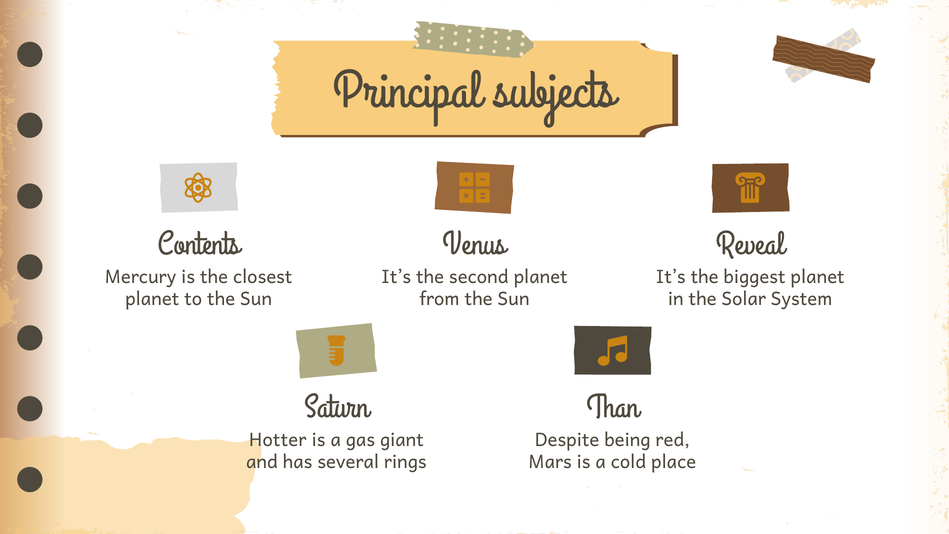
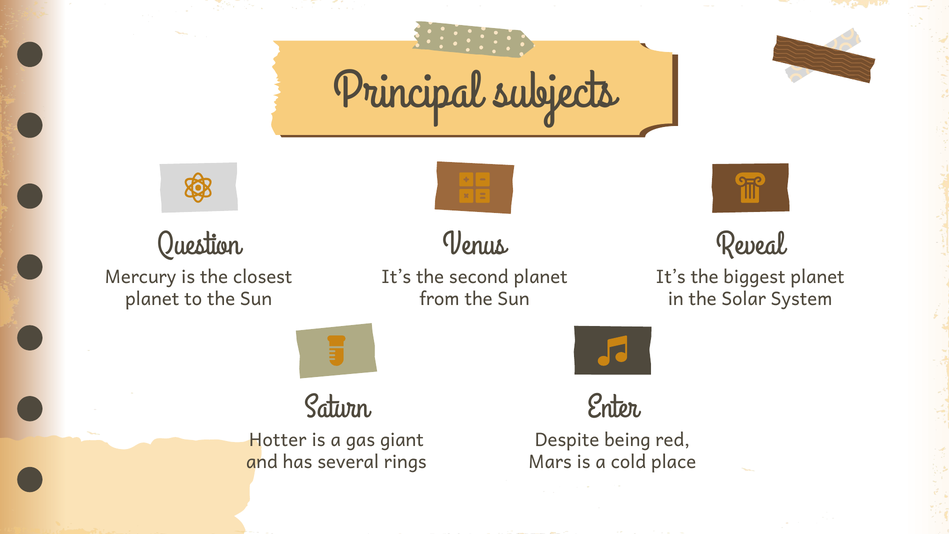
Contents: Contents -> Question (199, 243)
Than: Than -> Enter (613, 406)
